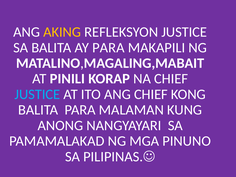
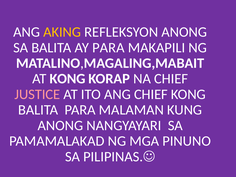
REFLEKSYON JUSTICE: JUSTICE -> ANONG (184, 32)
AT PINILI: PINILI -> KONG (67, 79)
JUSTICE colour: light blue -> pink (37, 94)
